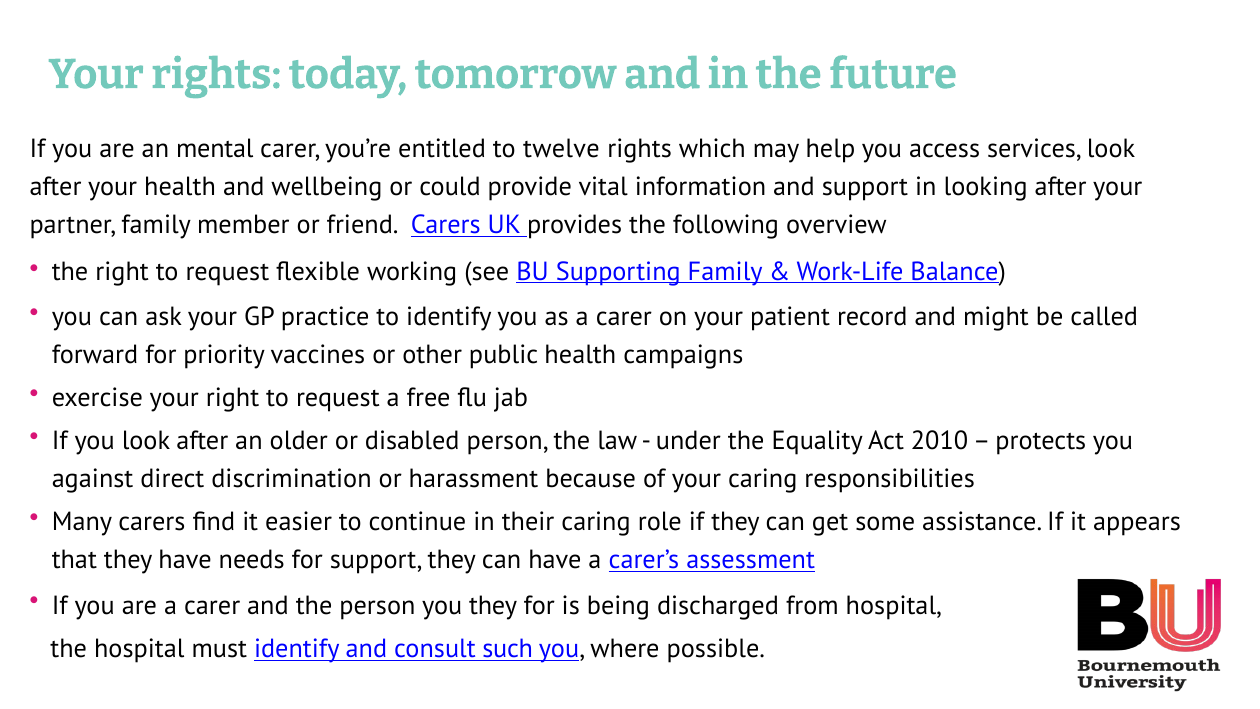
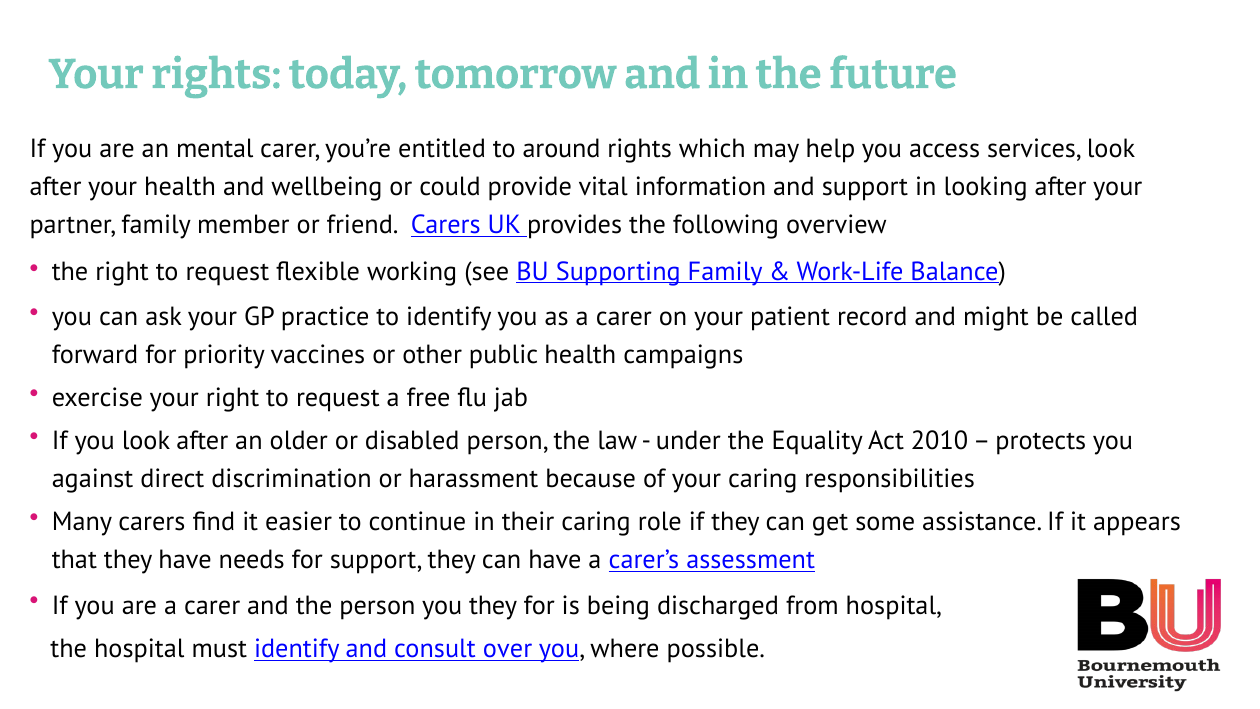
twelve: twelve -> around (562, 149)
such: such -> over (508, 649)
